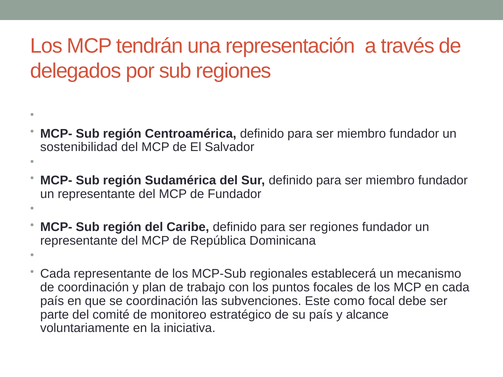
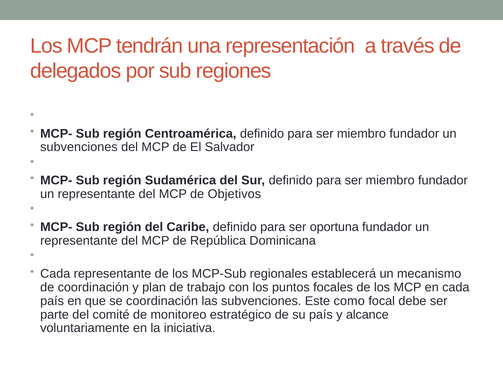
sostenibilidad: sostenibilidad -> subvenciones (79, 147)
de Fundador: Fundador -> Objetivos (234, 194)
ser regiones: regiones -> oportuna (334, 227)
